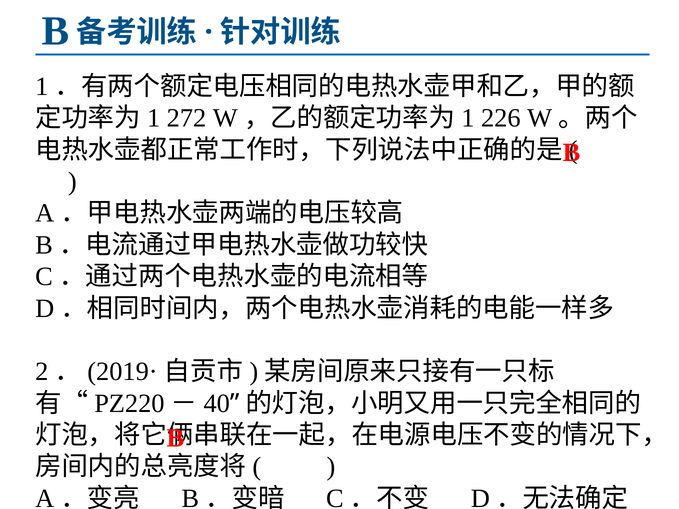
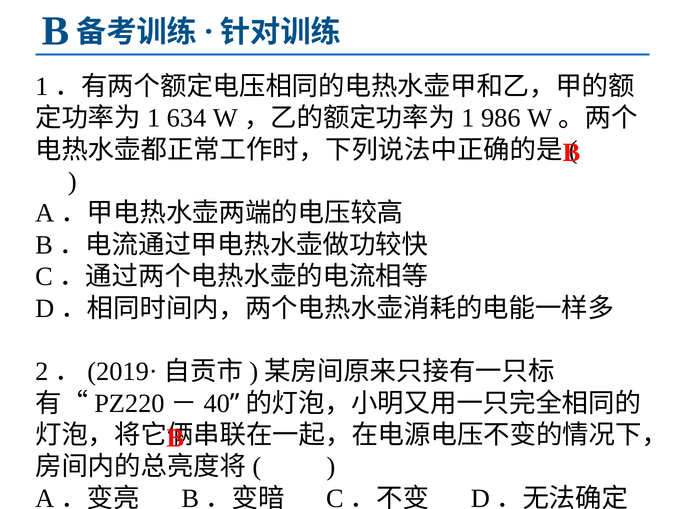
272: 272 -> 634 (186, 118)
226: 226 -> 986 (501, 118)
